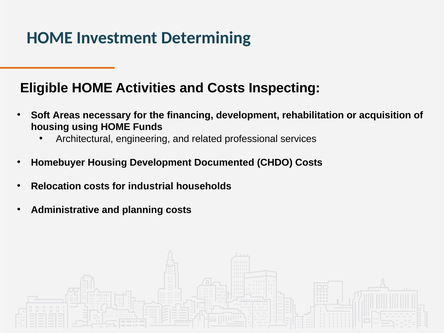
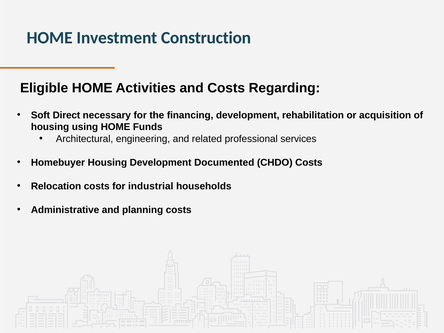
Determining: Determining -> Construction (206, 38)
Inspecting: Inspecting -> Regarding (284, 88)
Areas: Areas -> Direct (66, 115)
